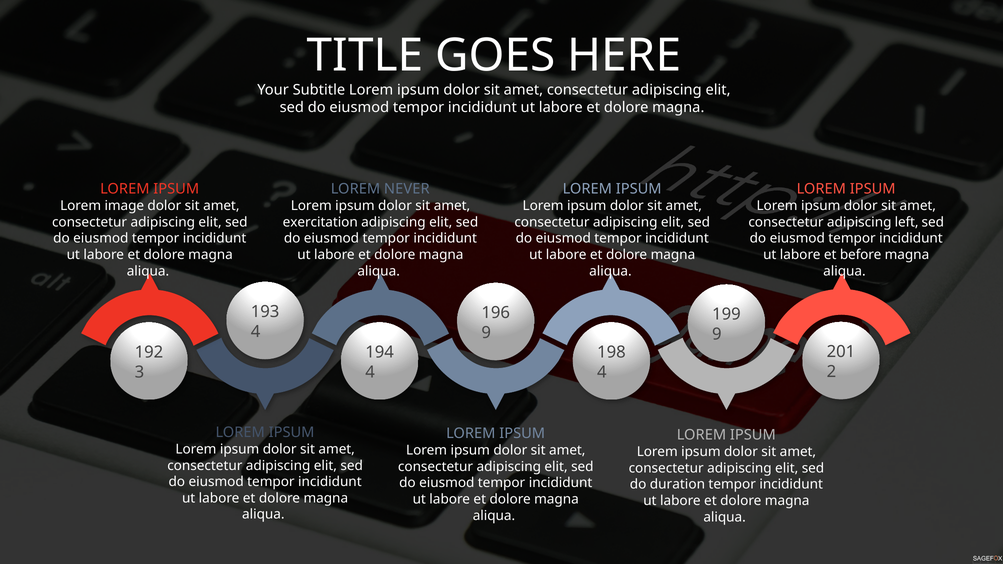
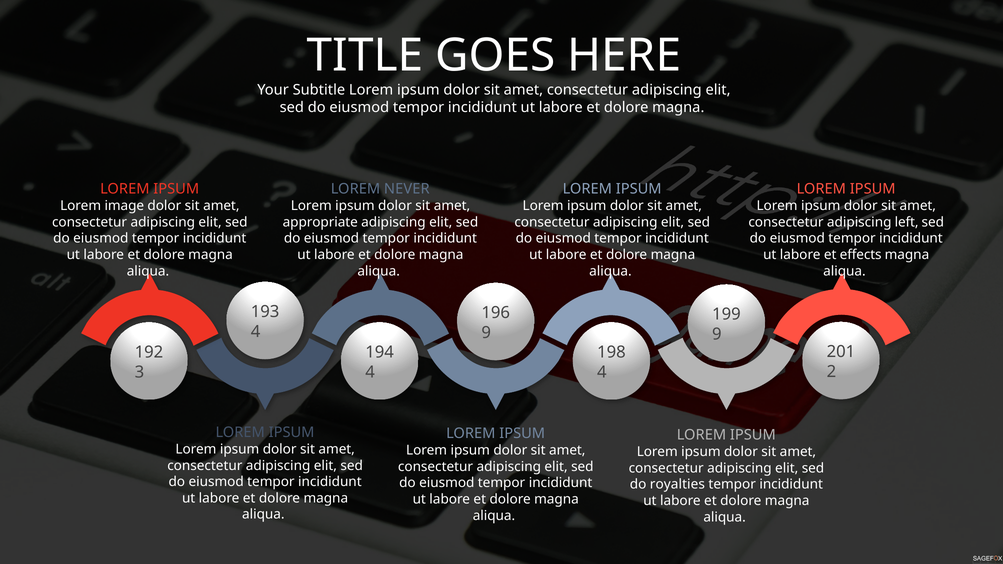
exercitation: exercitation -> appropriate (320, 222)
before: before -> effects (861, 255)
duration: duration -> royalties (677, 485)
